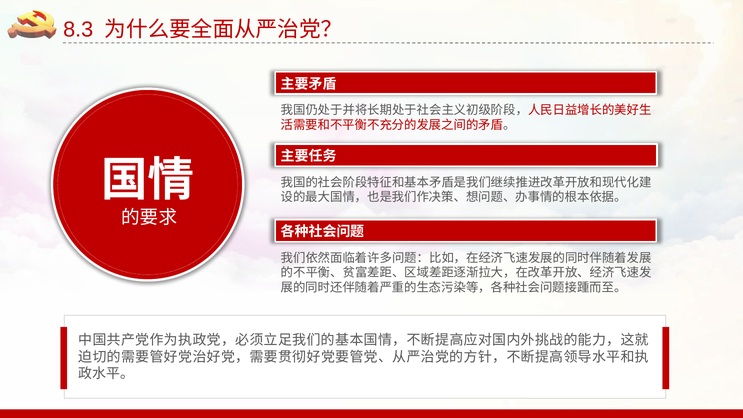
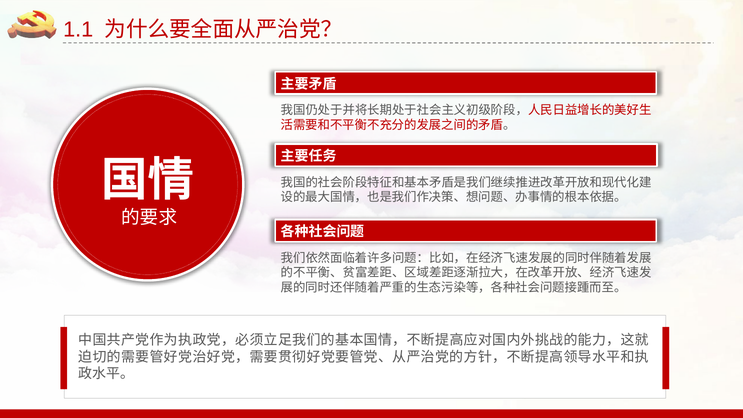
8.3: 8.3 -> 1.1 (78, 30)
